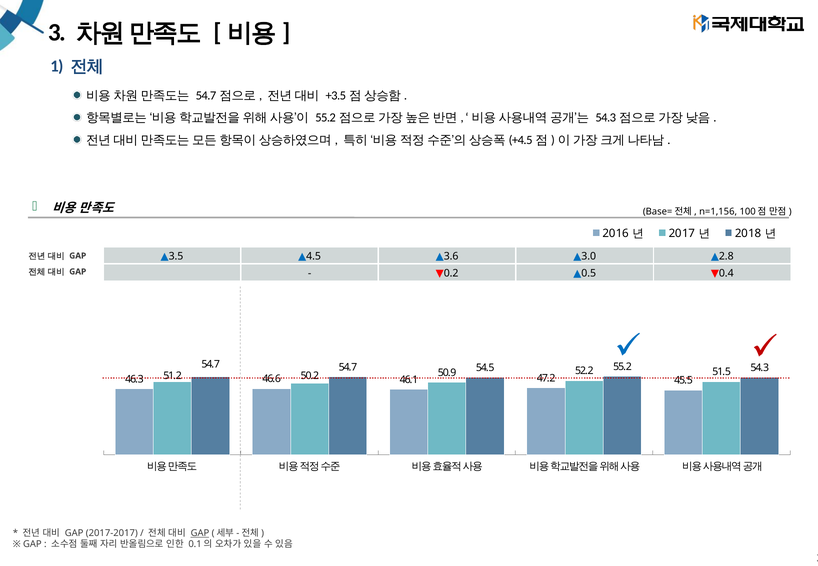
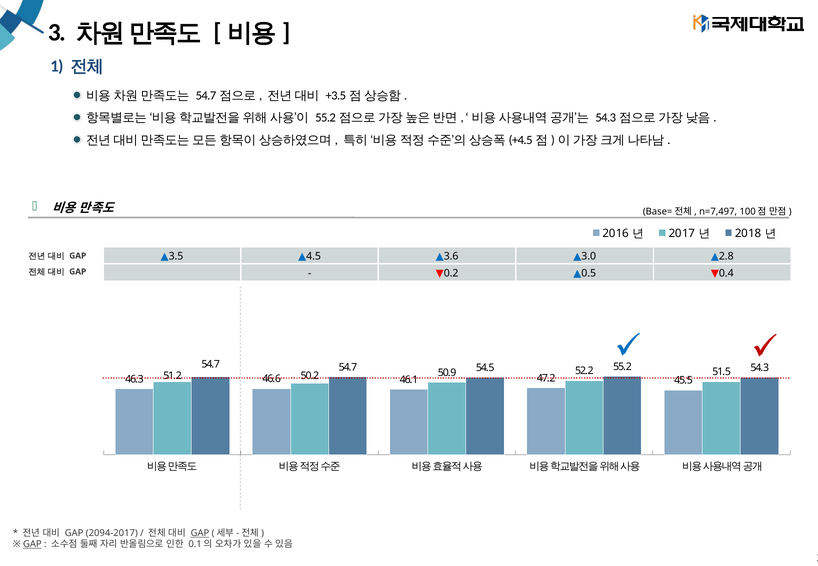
n=1,156: n=1,156 -> n=7,497 (718, 212)
2017-2017: 2017-2017 -> 2094-2017 (112, 533)
GAP underline: none -> present (32, 545)
